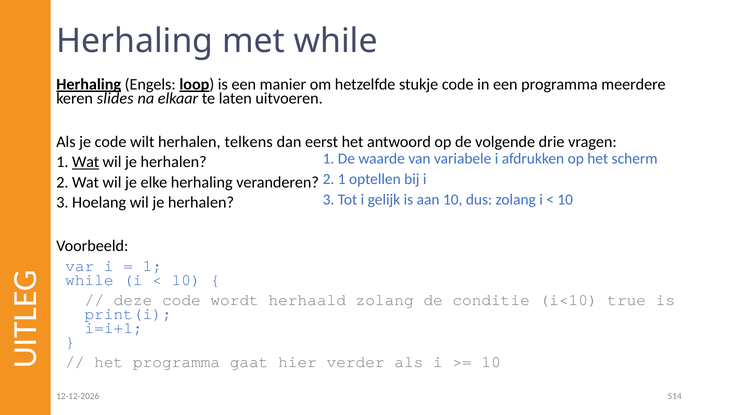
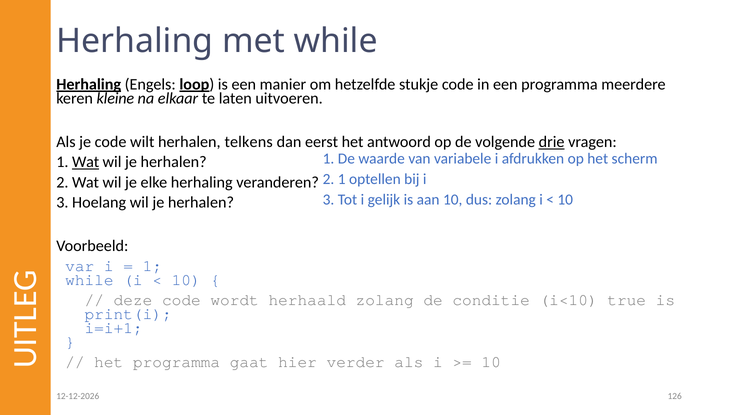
slides: slides -> kleine (115, 98)
drie underline: none -> present (552, 142)
514: 514 -> 126 (675, 396)
